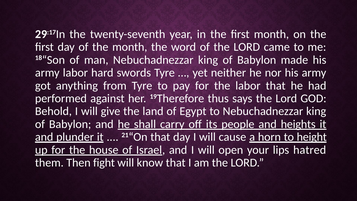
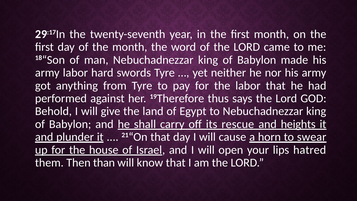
people: people -> rescue (238, 124)
height: height -> swear (312, 137)
fight: fight -> than (104, 163)
